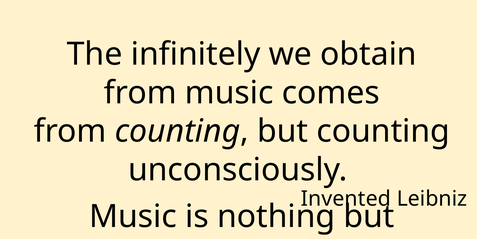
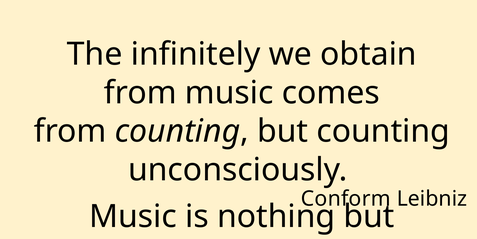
Invented: Invented -> Conform (346, 198)
